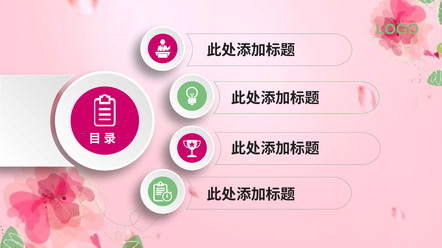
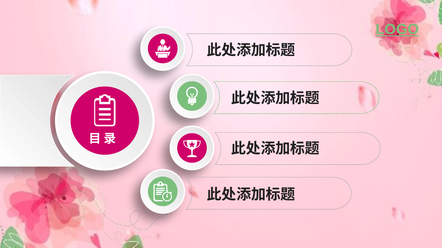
LOGO underline: none -> present (397, 30)
